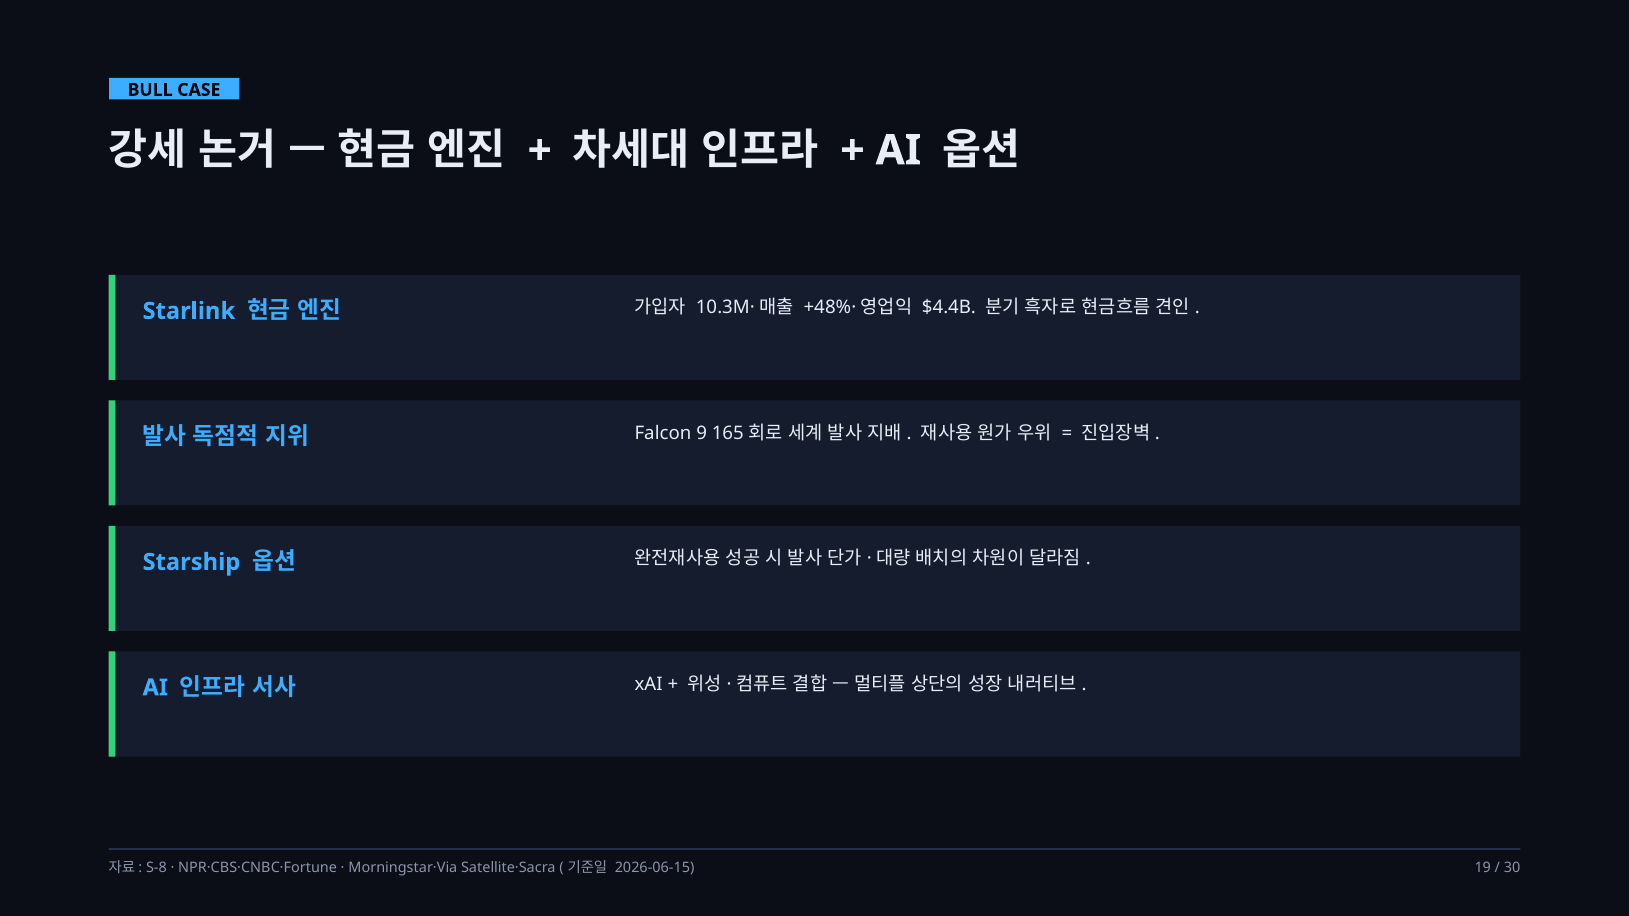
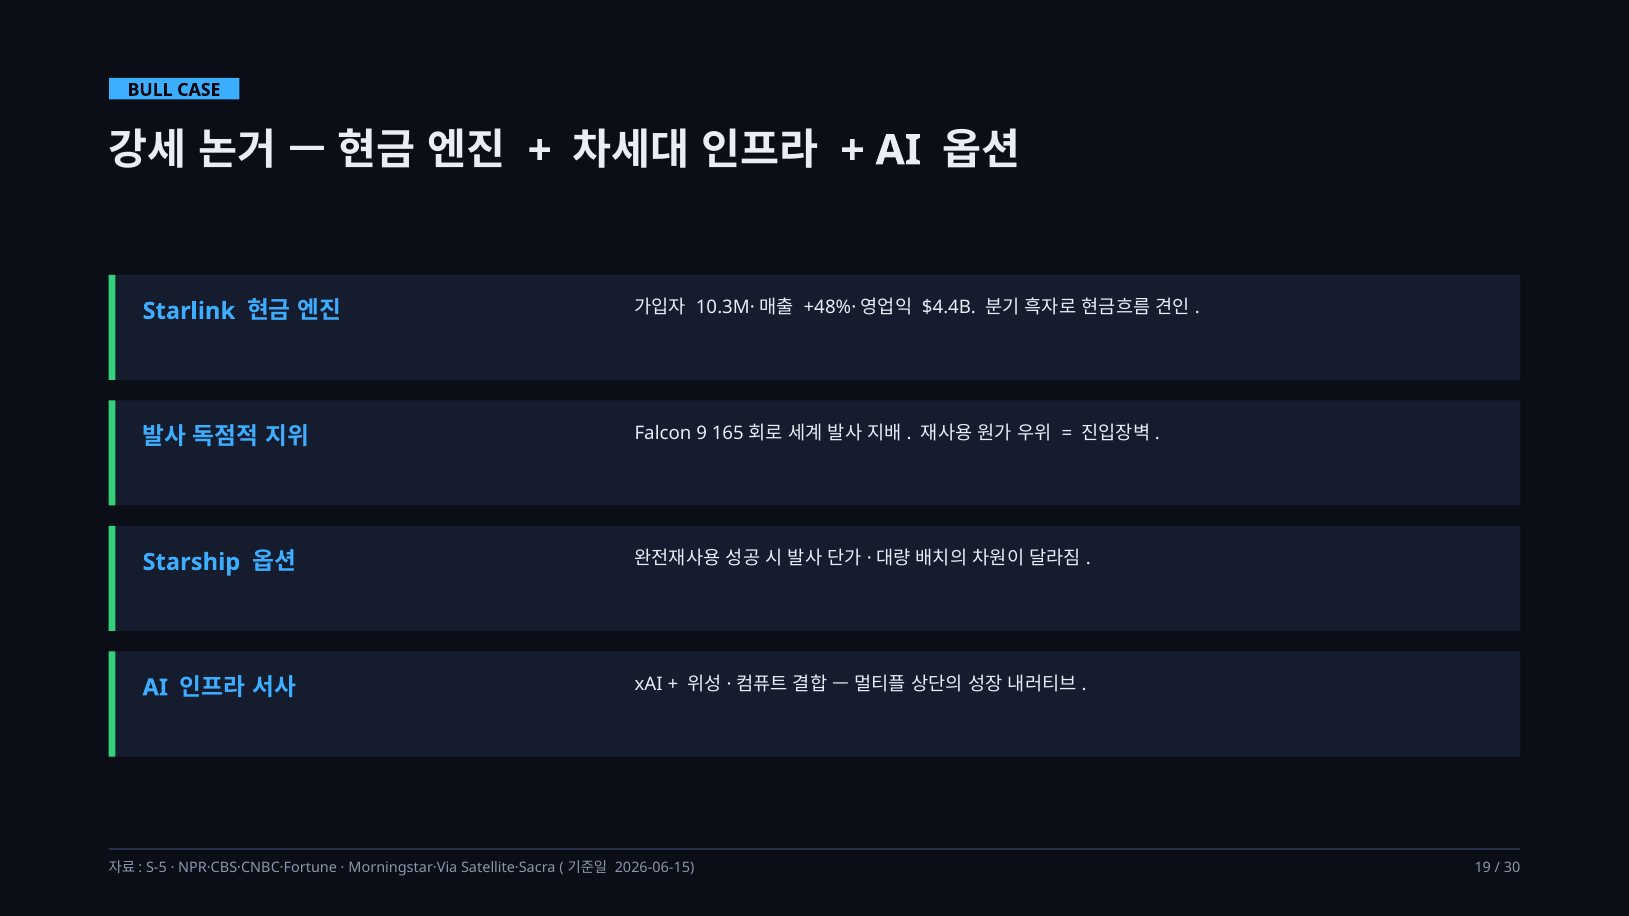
S-8: S-8 -> S-5 (156, 868)
